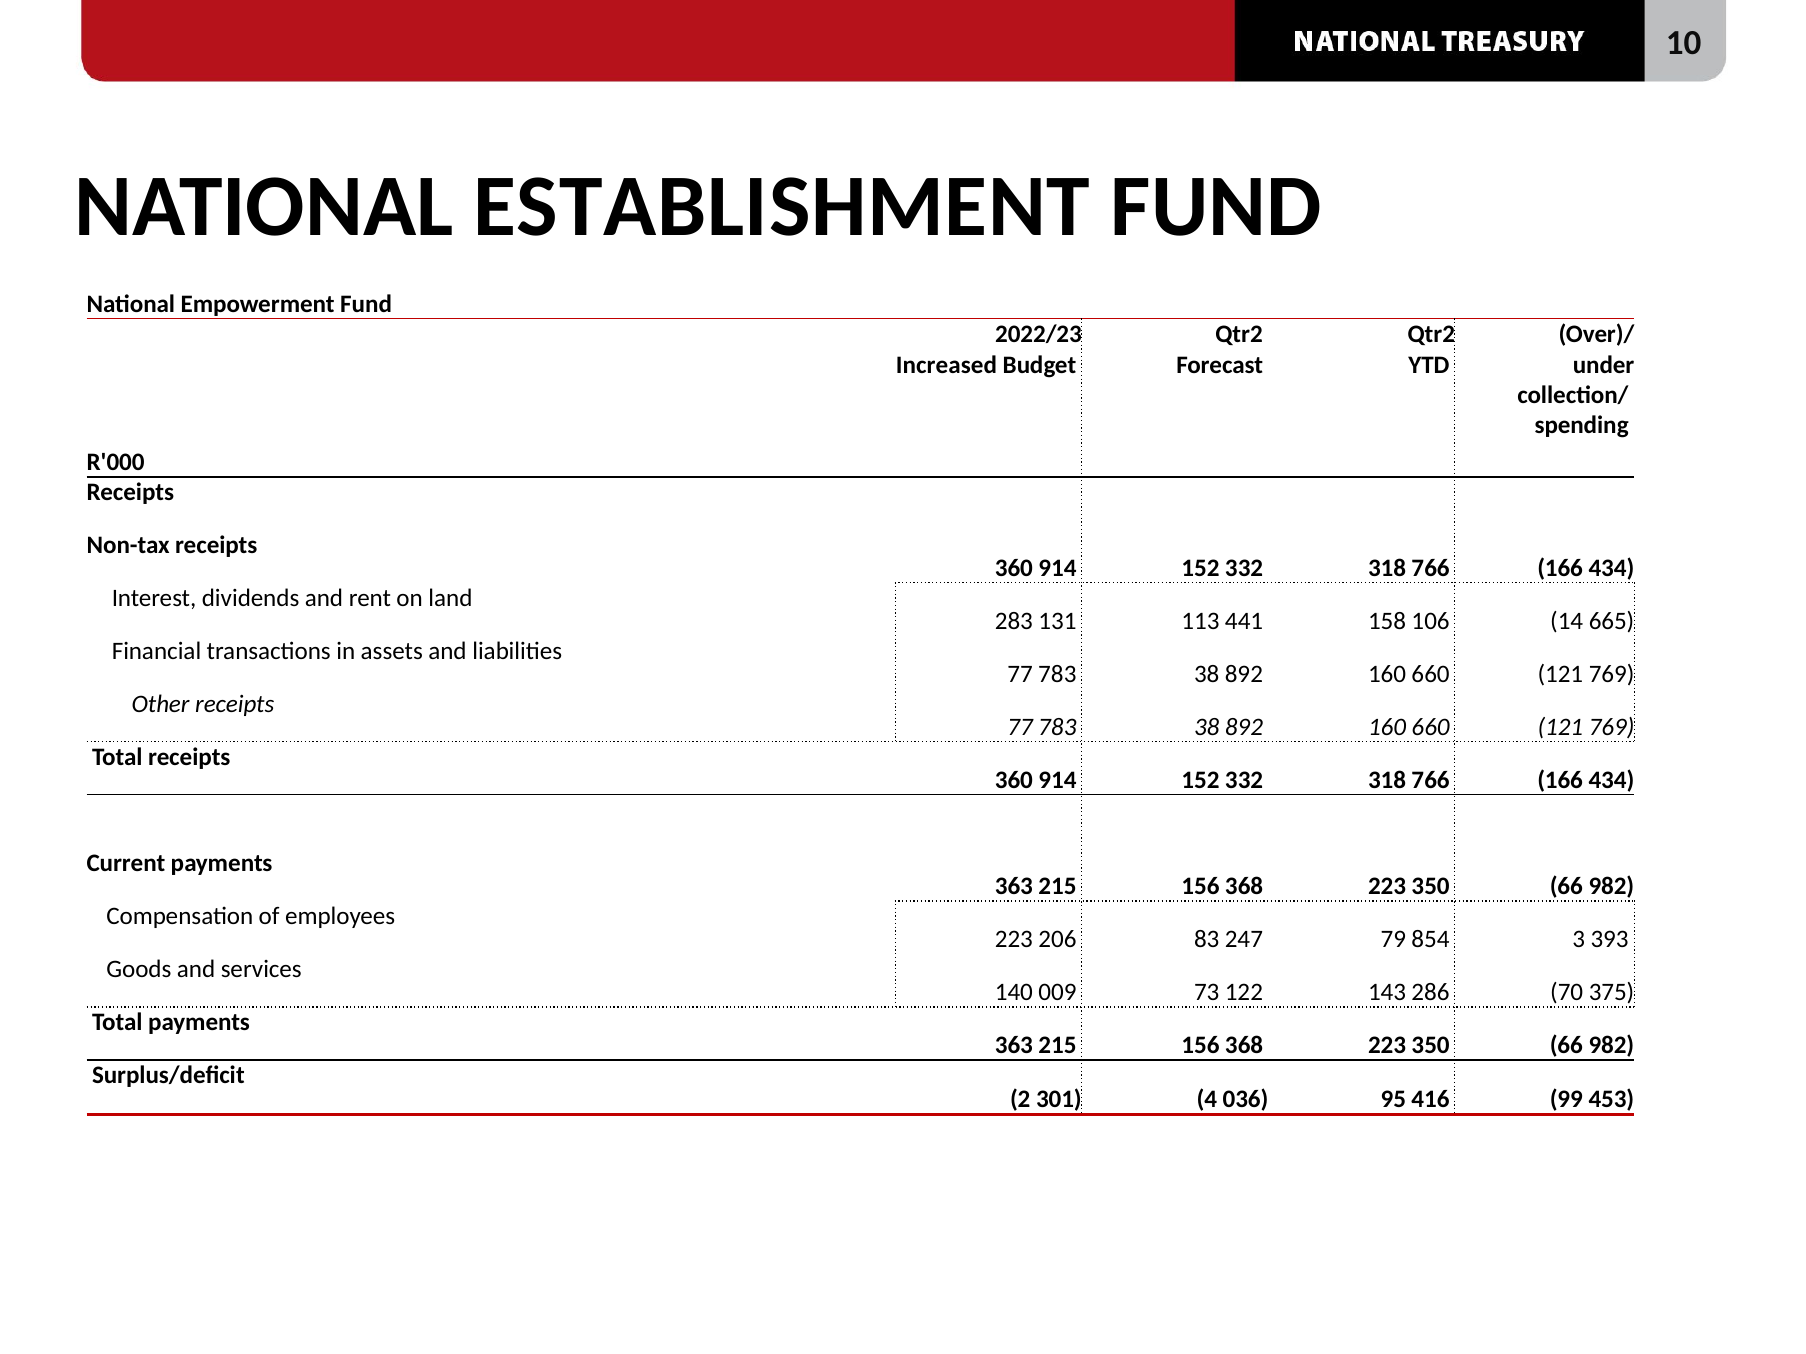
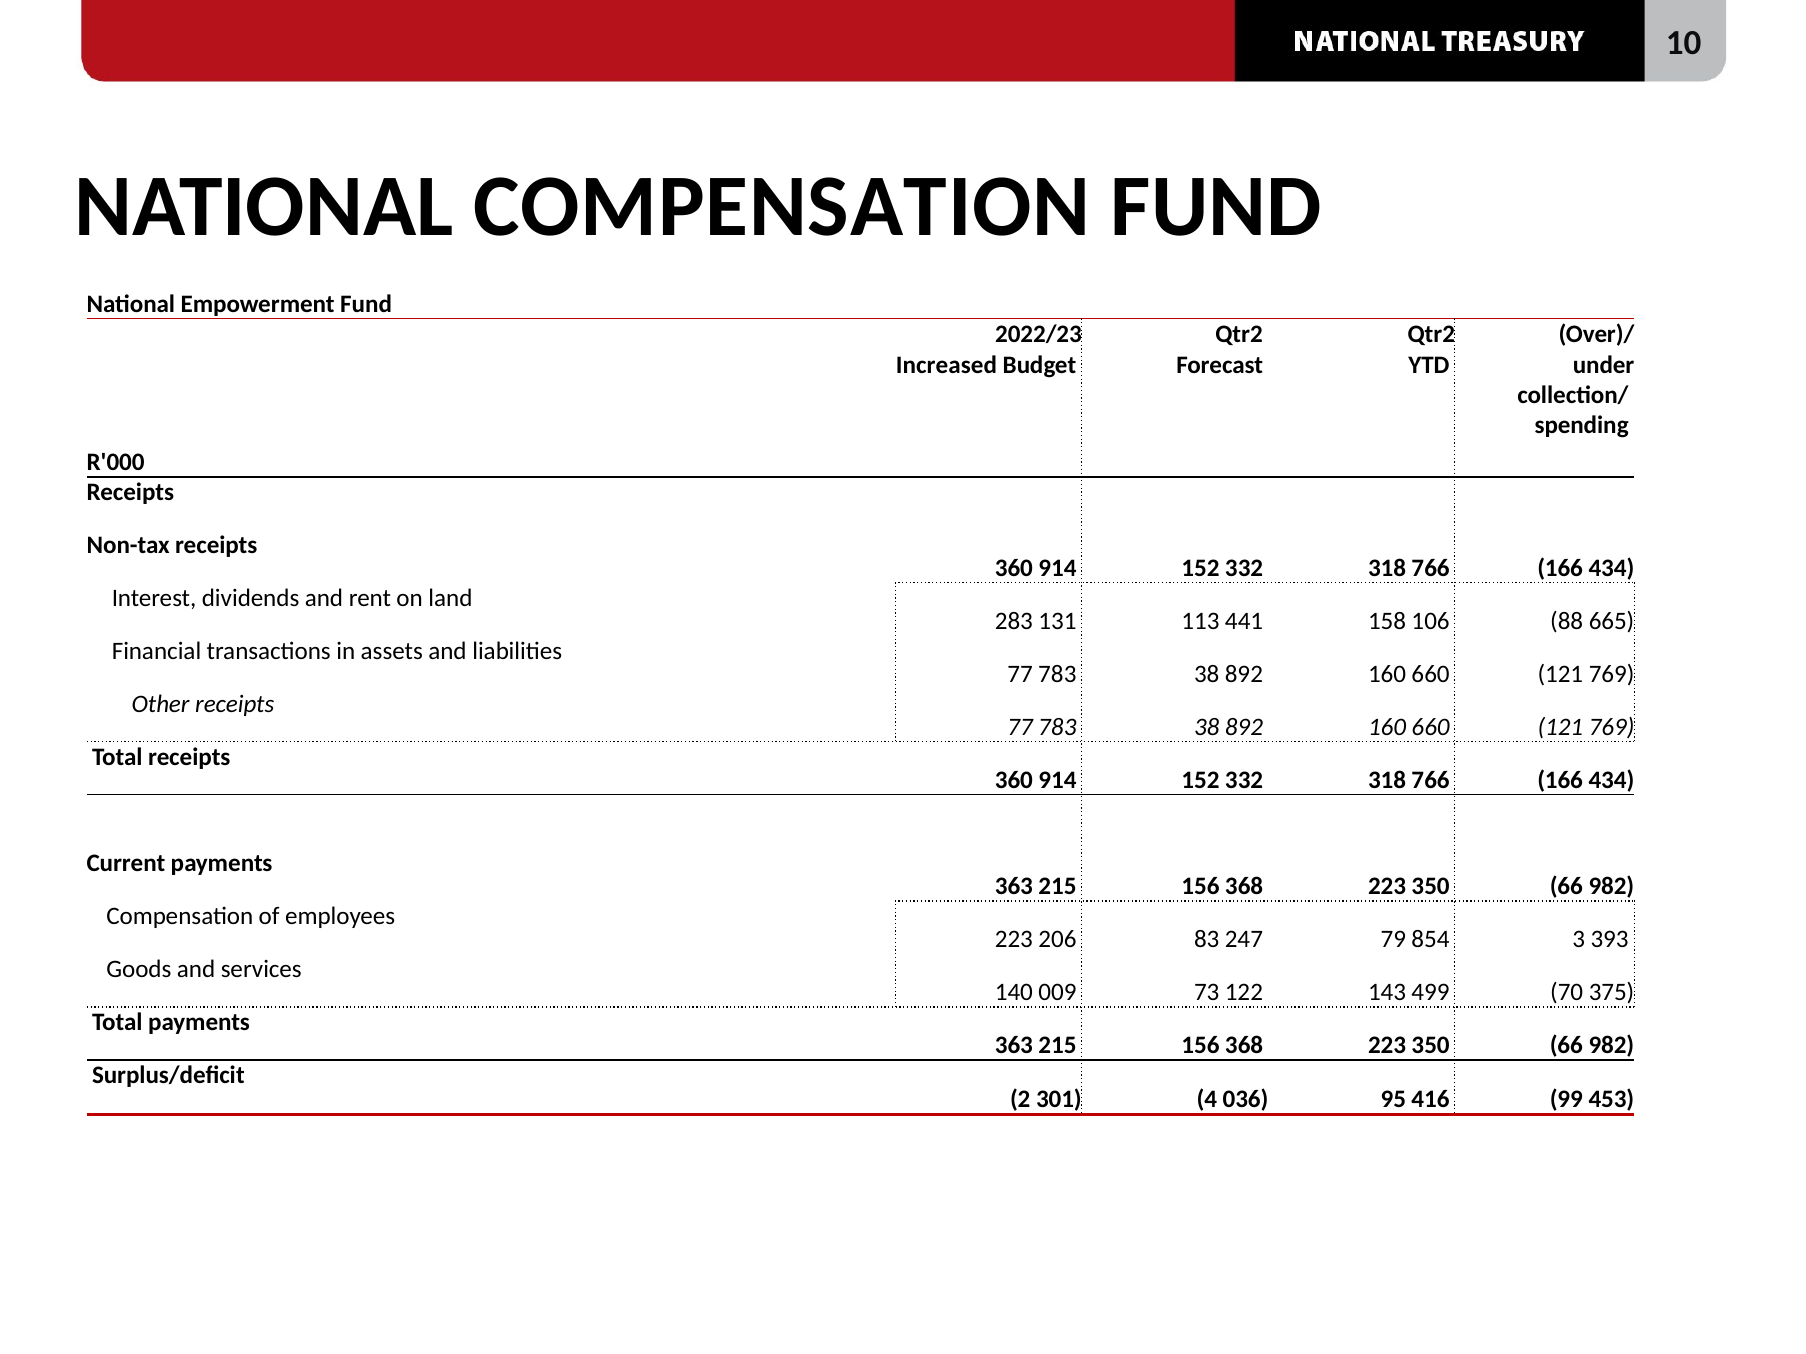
NATIONAL ESTABLISHMENT: ESTABLISHMENT -> COMPENSATION (782, 207)
14: 14 -> 88 (1567, 621)
286: 286 -> 499 (1431, 992)
